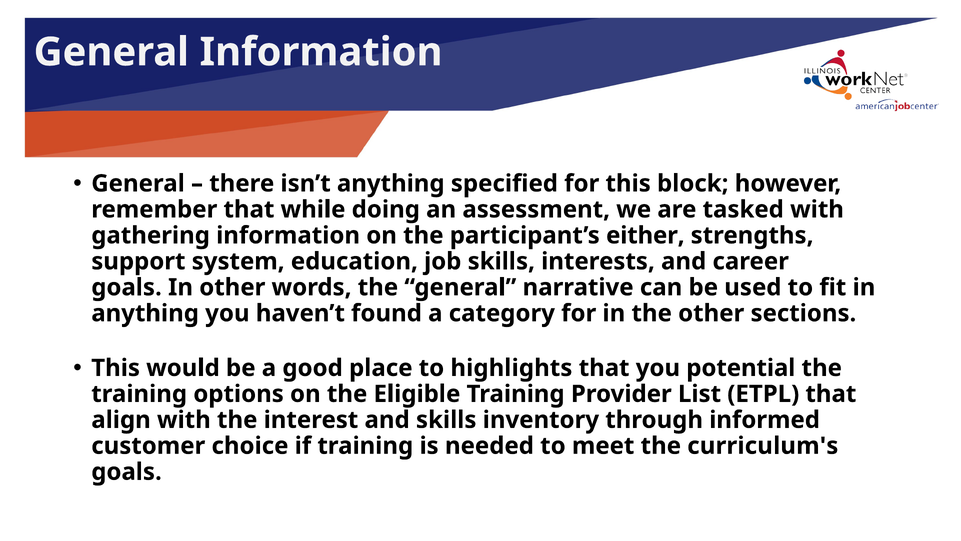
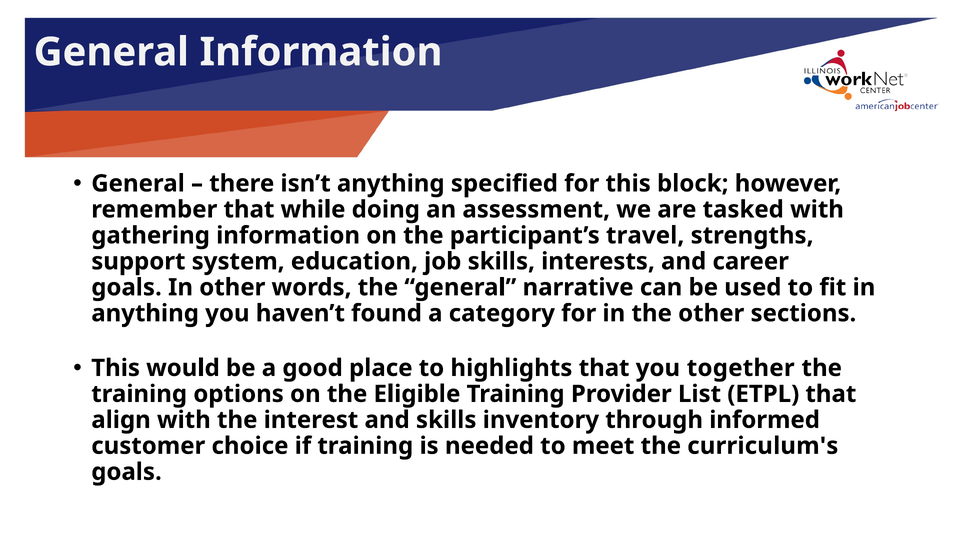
either: either -> travel (645, 235)
potential: potential -> together (741, 368)
